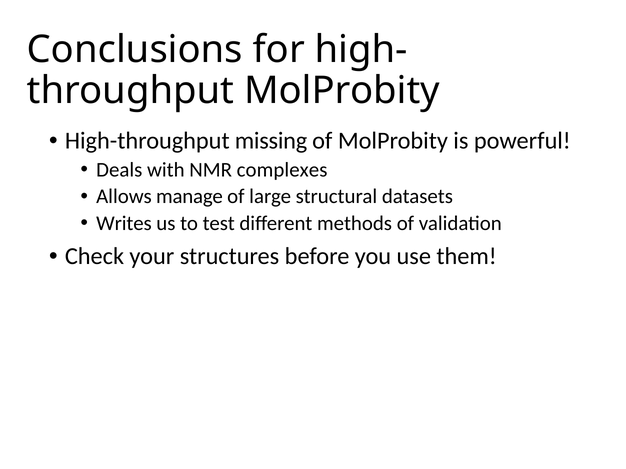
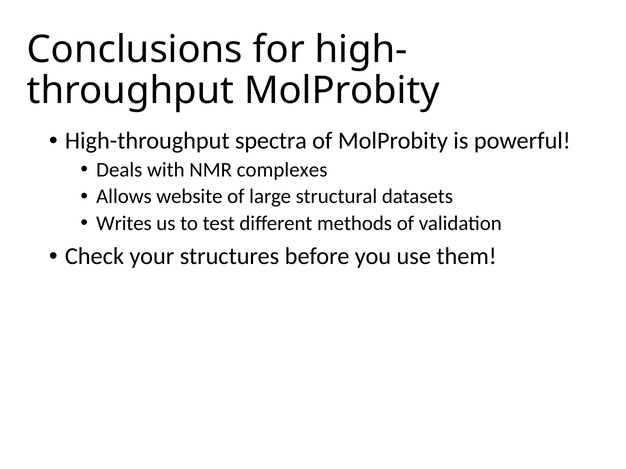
missing: missing -> spectra (271, 141)
manage: manage -> website (189, 197)
